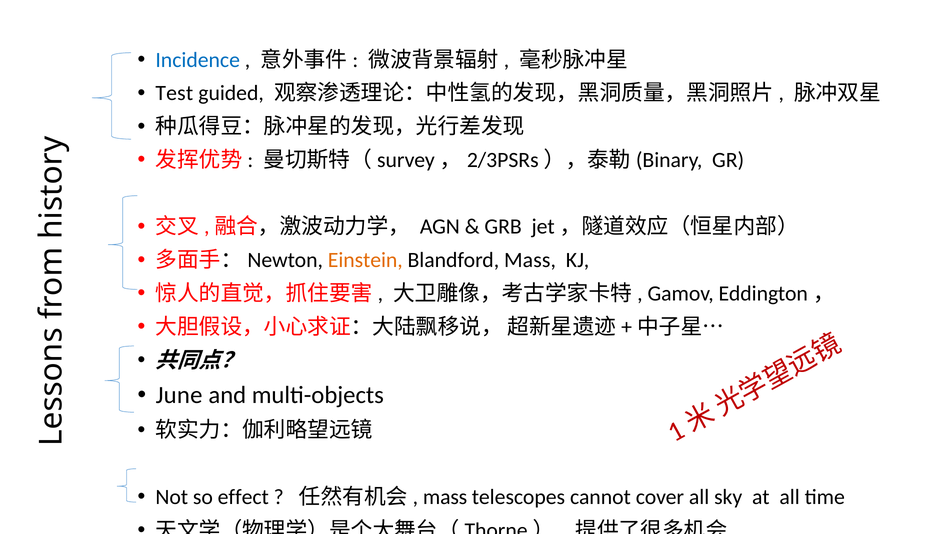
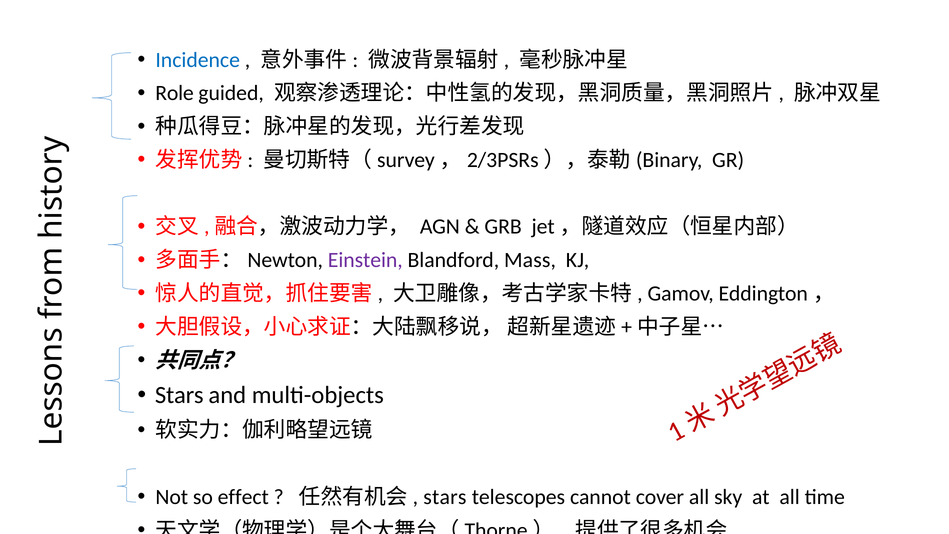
Test: Test -> Role (175, 93)
Einstein colour: orange -> purple (365, 260)
June: June -> Stars (179, 395)
mass: mass -> stars (445, 497)
